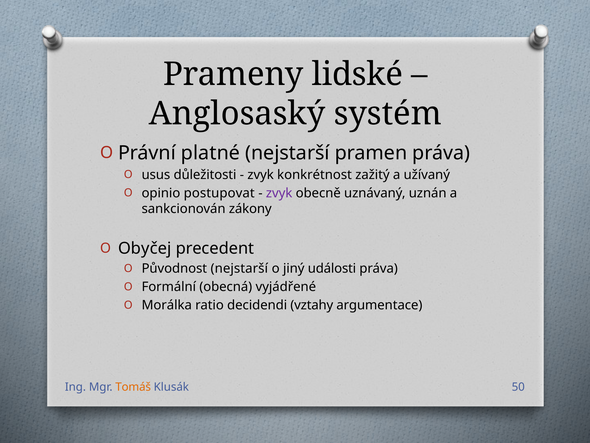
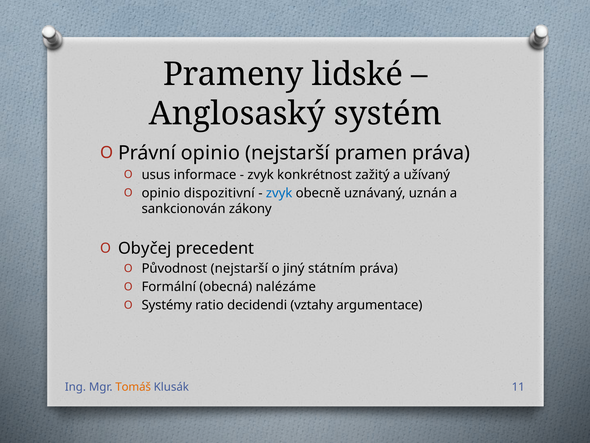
Právní platné: platné -> opinio (210, 153)
důležitosti: důležitosti -> informace (205, 175)
postupovat: postupovat -> dispozitivní (219, 193)
zvyk colour: purple -> blue (279, 193)
události: události -> státním (332, 268)
vyjádřené: vyjádřené -> nalézáme (286, 287)
Morálka: Morálka -> Systémy (167, 305)
50: 50 -> 11 (518, 386)
